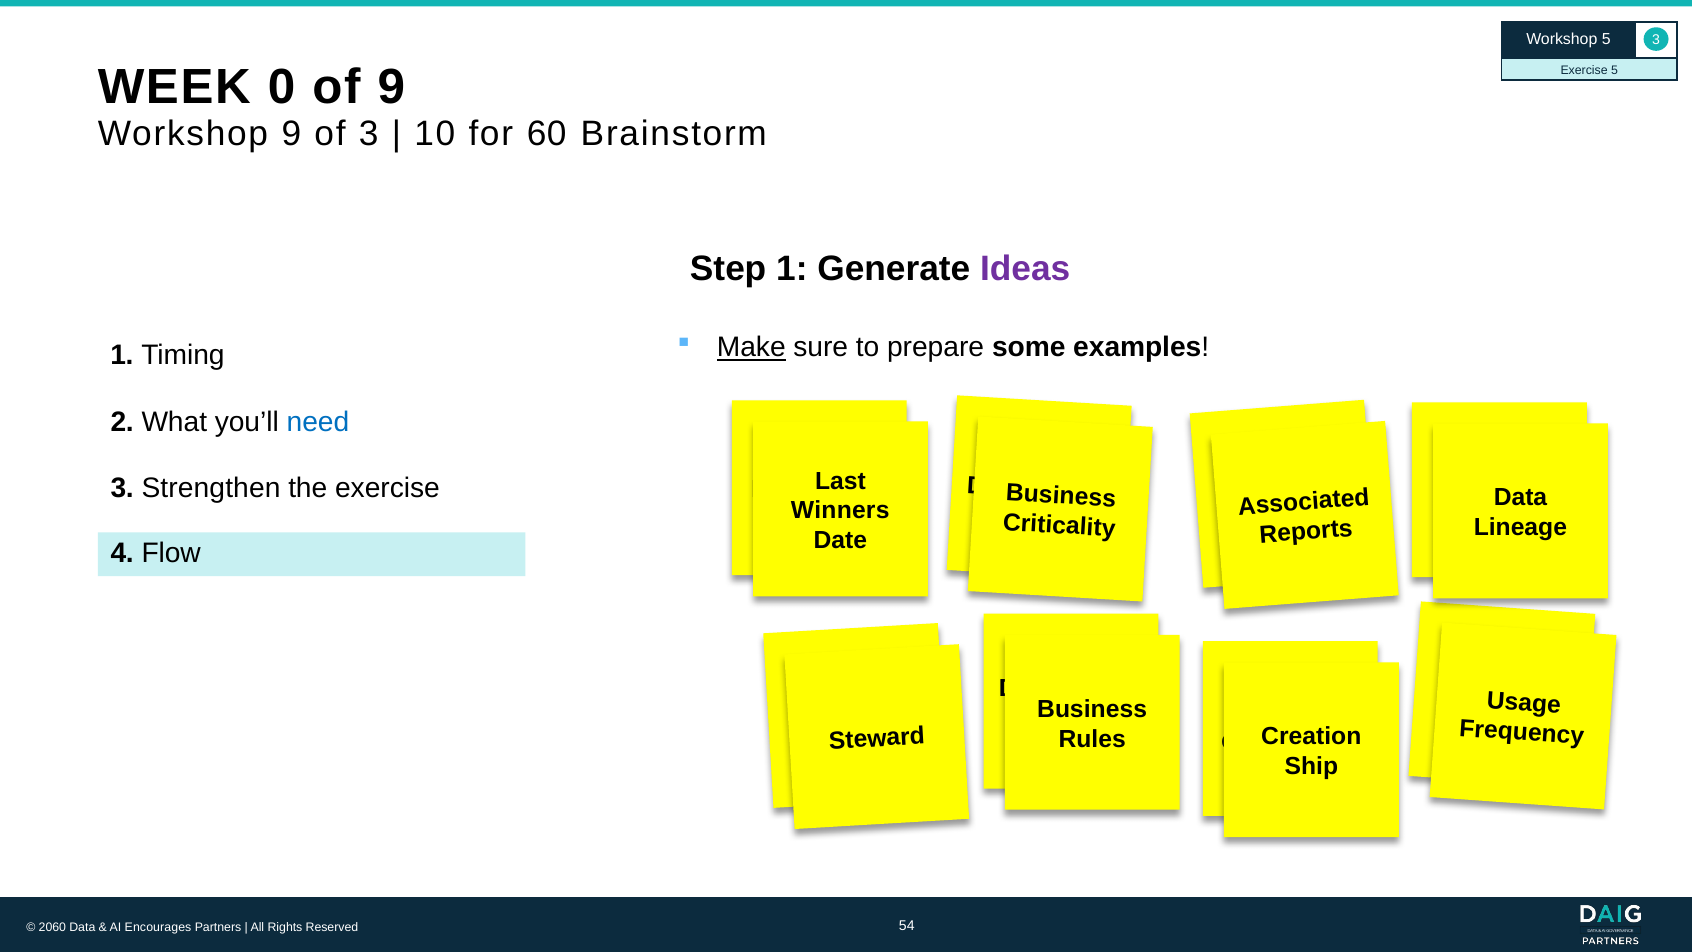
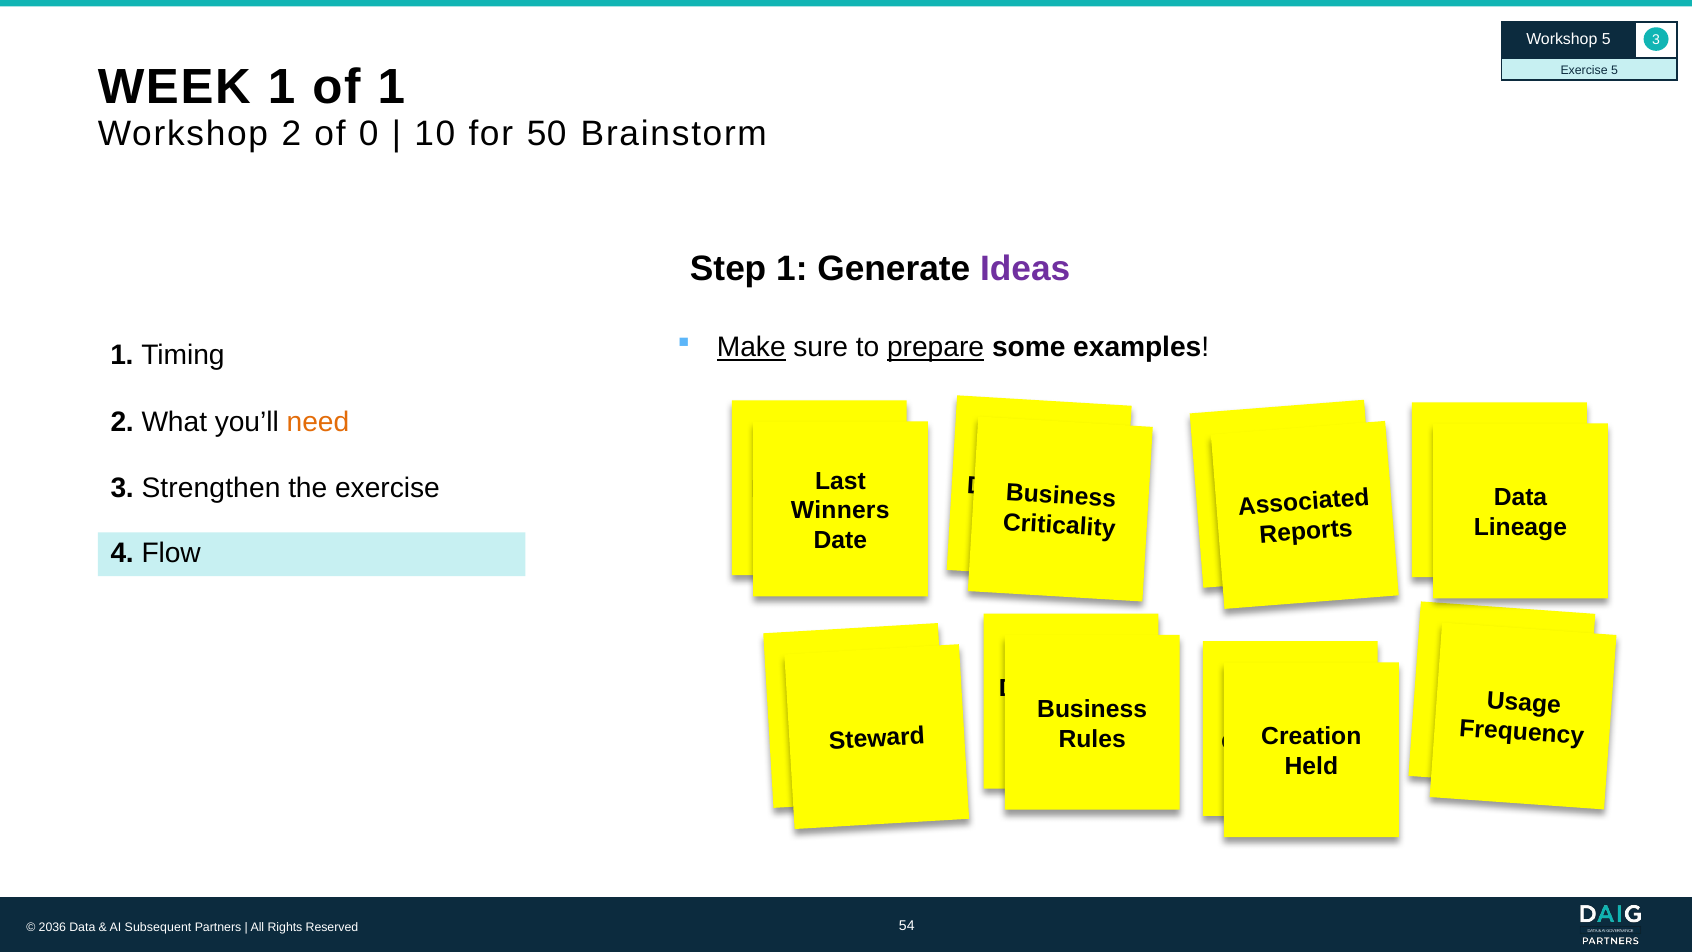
WEEK 0: 0 -> 1 (281, 88)
of 9: 9 -> 1 (391, 88)
Workshop 9: 9 -> 2 (291, 133)
of 3: 3 -> 0 (369, 133)
60: 60 -> 50 (547, 133)
prepare underline: none -> present (936, 348)
need colour: blue -> orange (318, 422)
Ship: Ship -> Held (1311, 766)
2060: 2060 -> 2036 (52, 927)
Encourages: Encourages -> Subsequent (158, 927)
